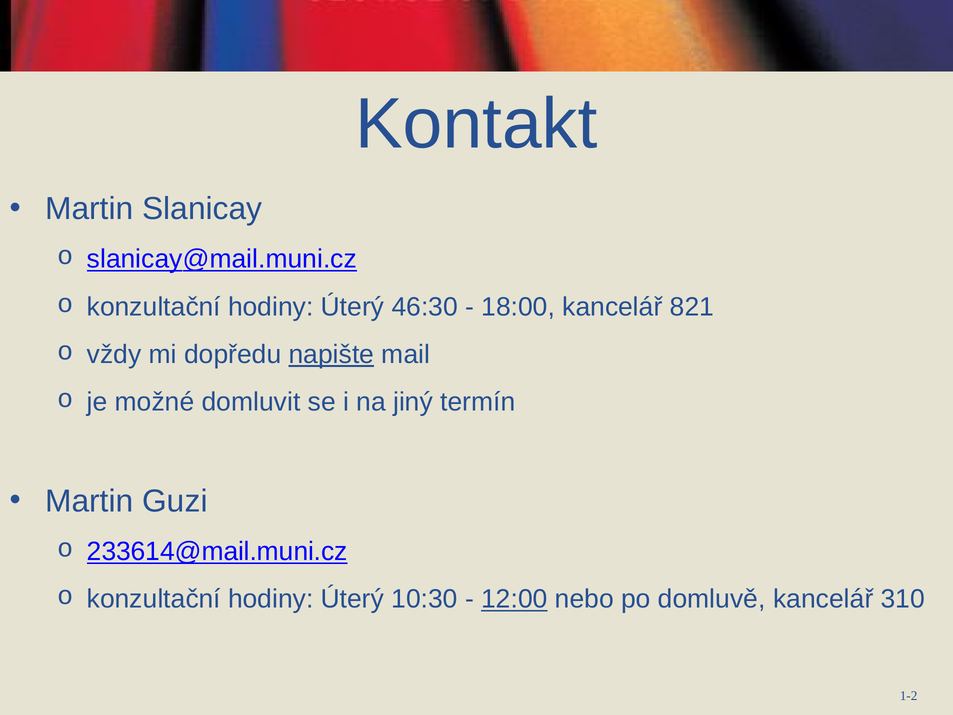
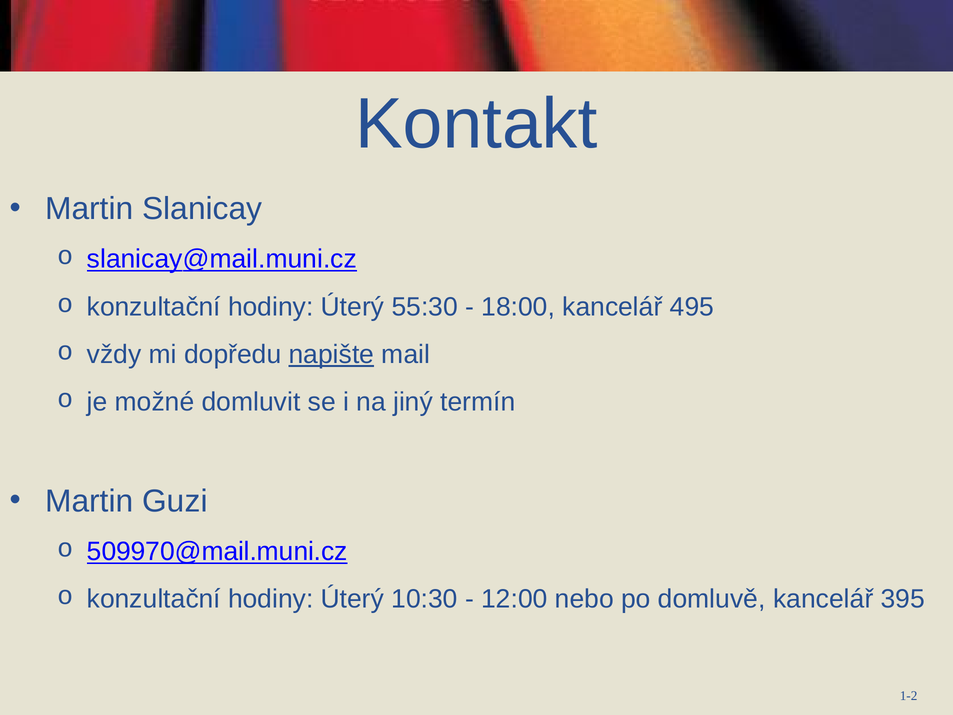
46:30: 46:30 -> 55:30 (425, 307)
821: 821 -> 495 (692, 307)
233614@mail.muni.cz: 233614@mail.muni.cz -> 509970@mail.muni.cz (217, 551)
12:00 underline: present -> none (514, 599)
310: 310 -> 395 (903, 599)
